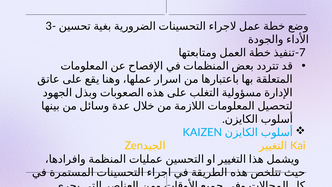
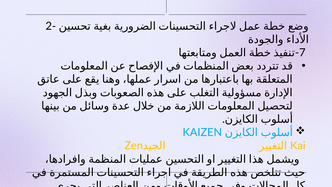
3-: 3- -> 2- (51, 26)
